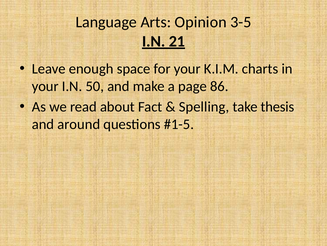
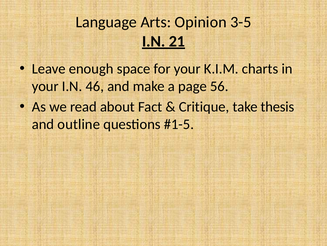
50: 50 -> 46 (95, 86)
86: 86 -> 56 (219, 86)
Spelling: Spelling -> Critique (204, 106)
around: around -> outline (79, 124)
